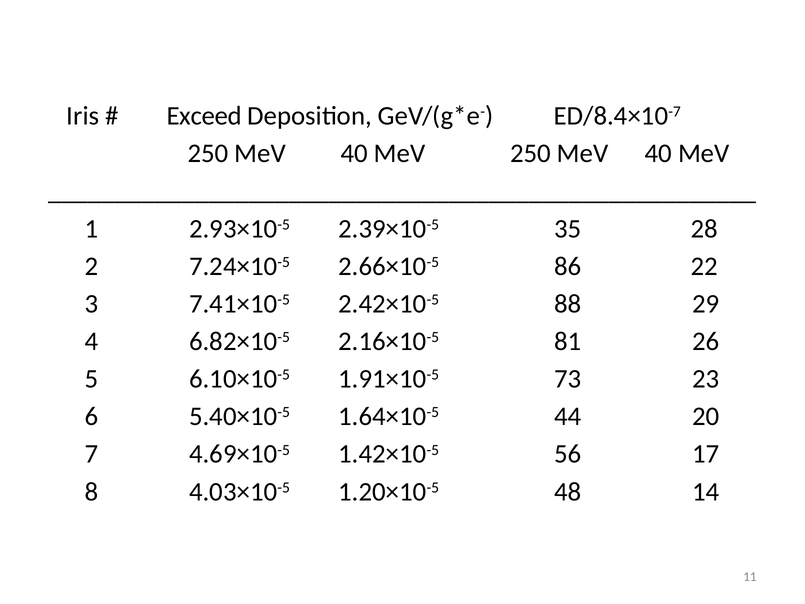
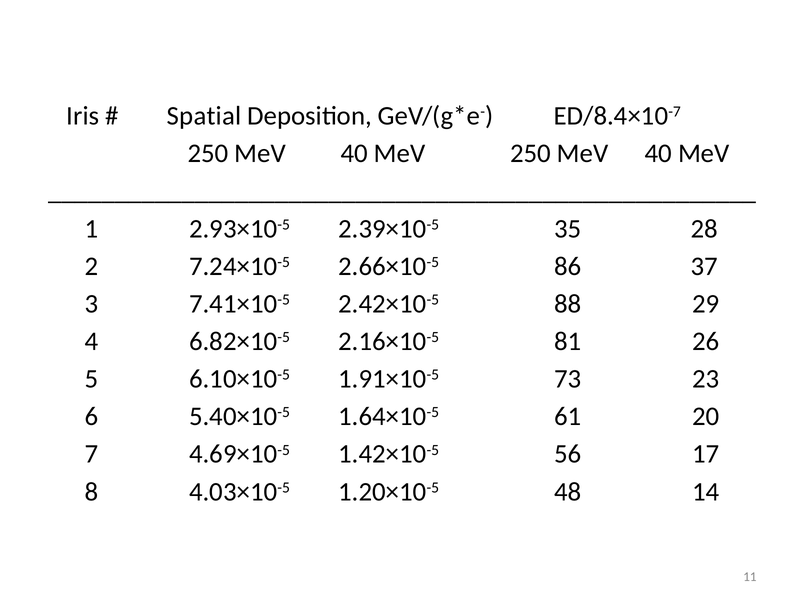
Exceed: Exceed -> Spatial (204, 116)
22: 22 -> 37 (704, 266)
44: 44 -> 61 (568, 416)
